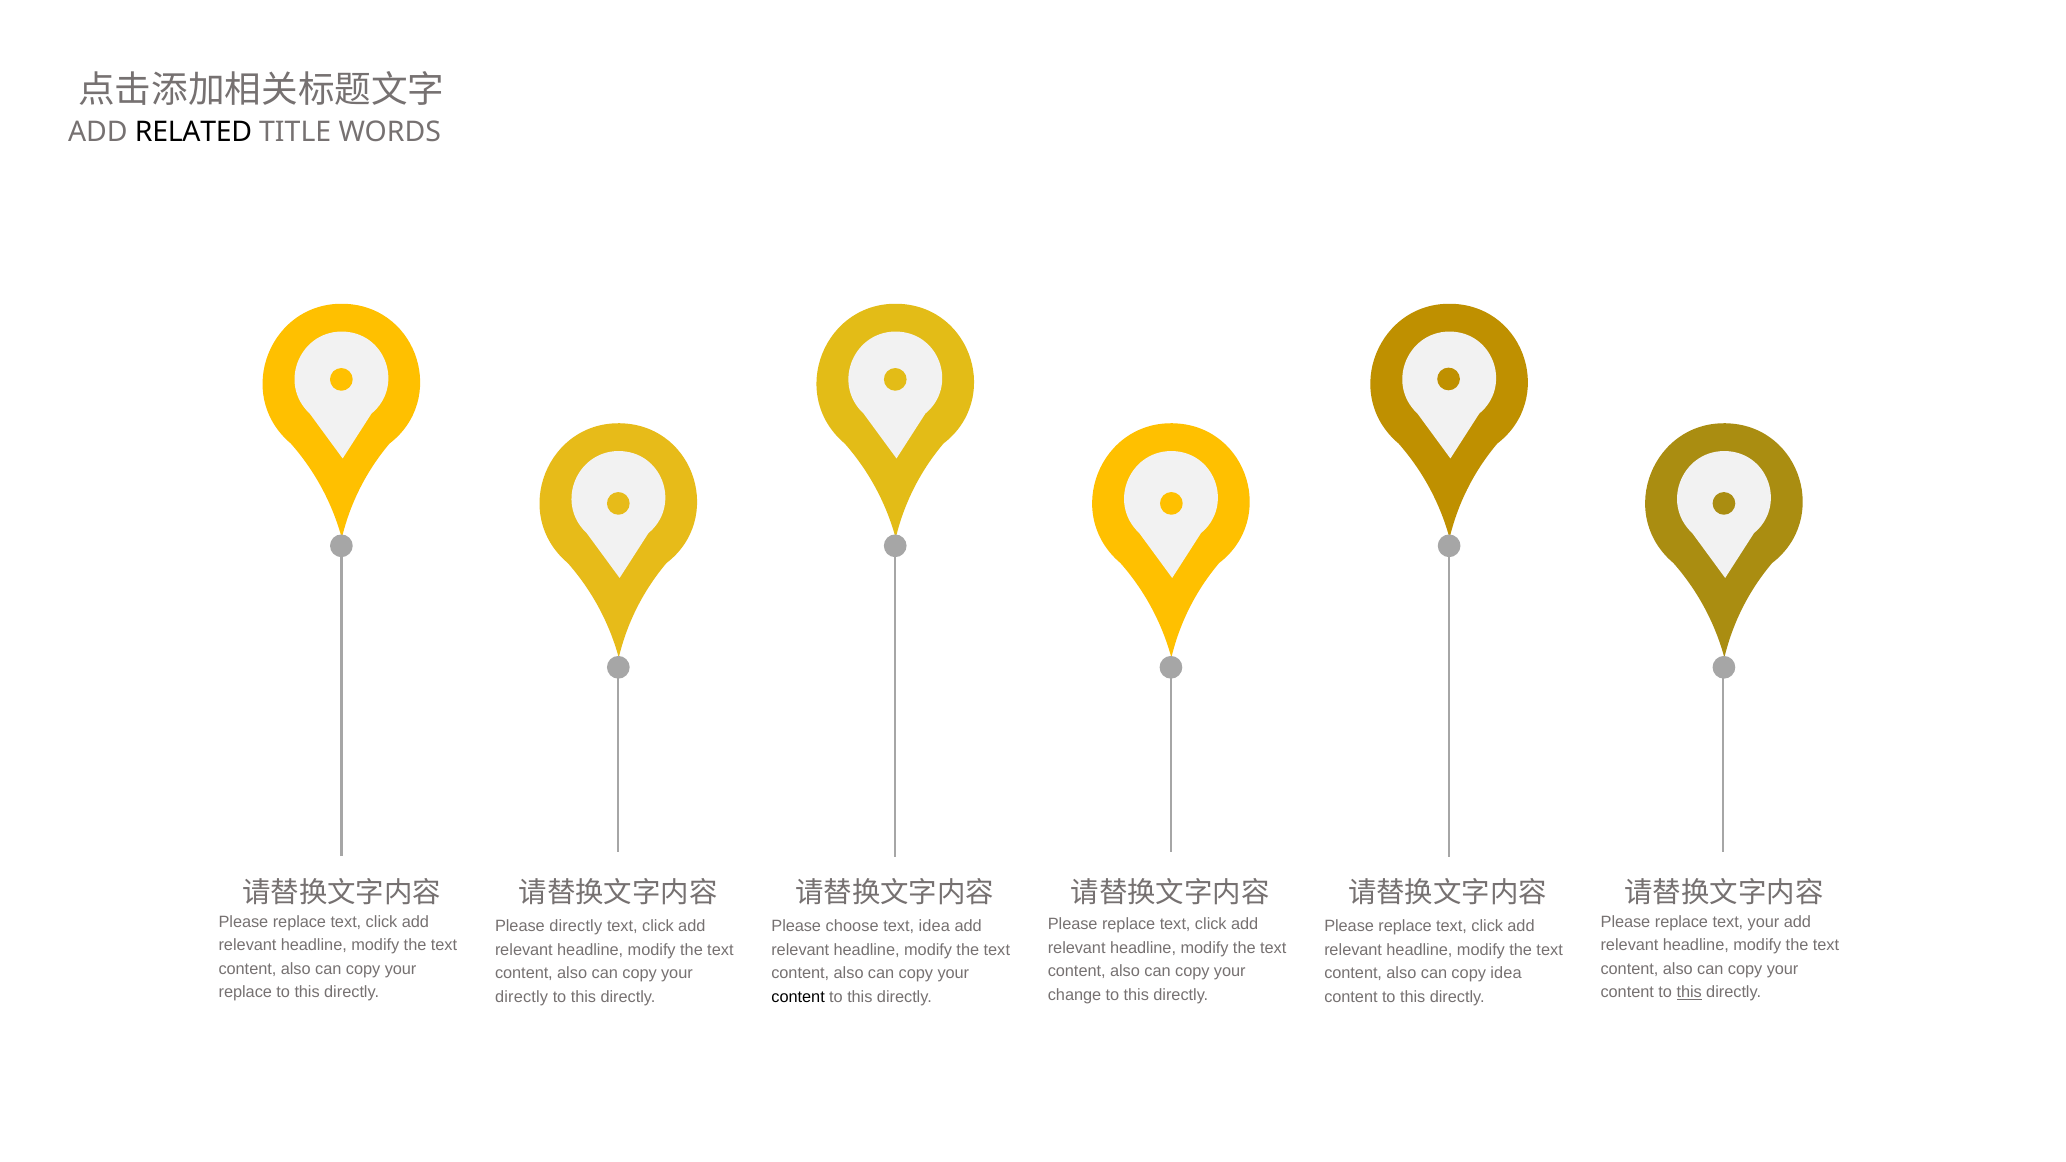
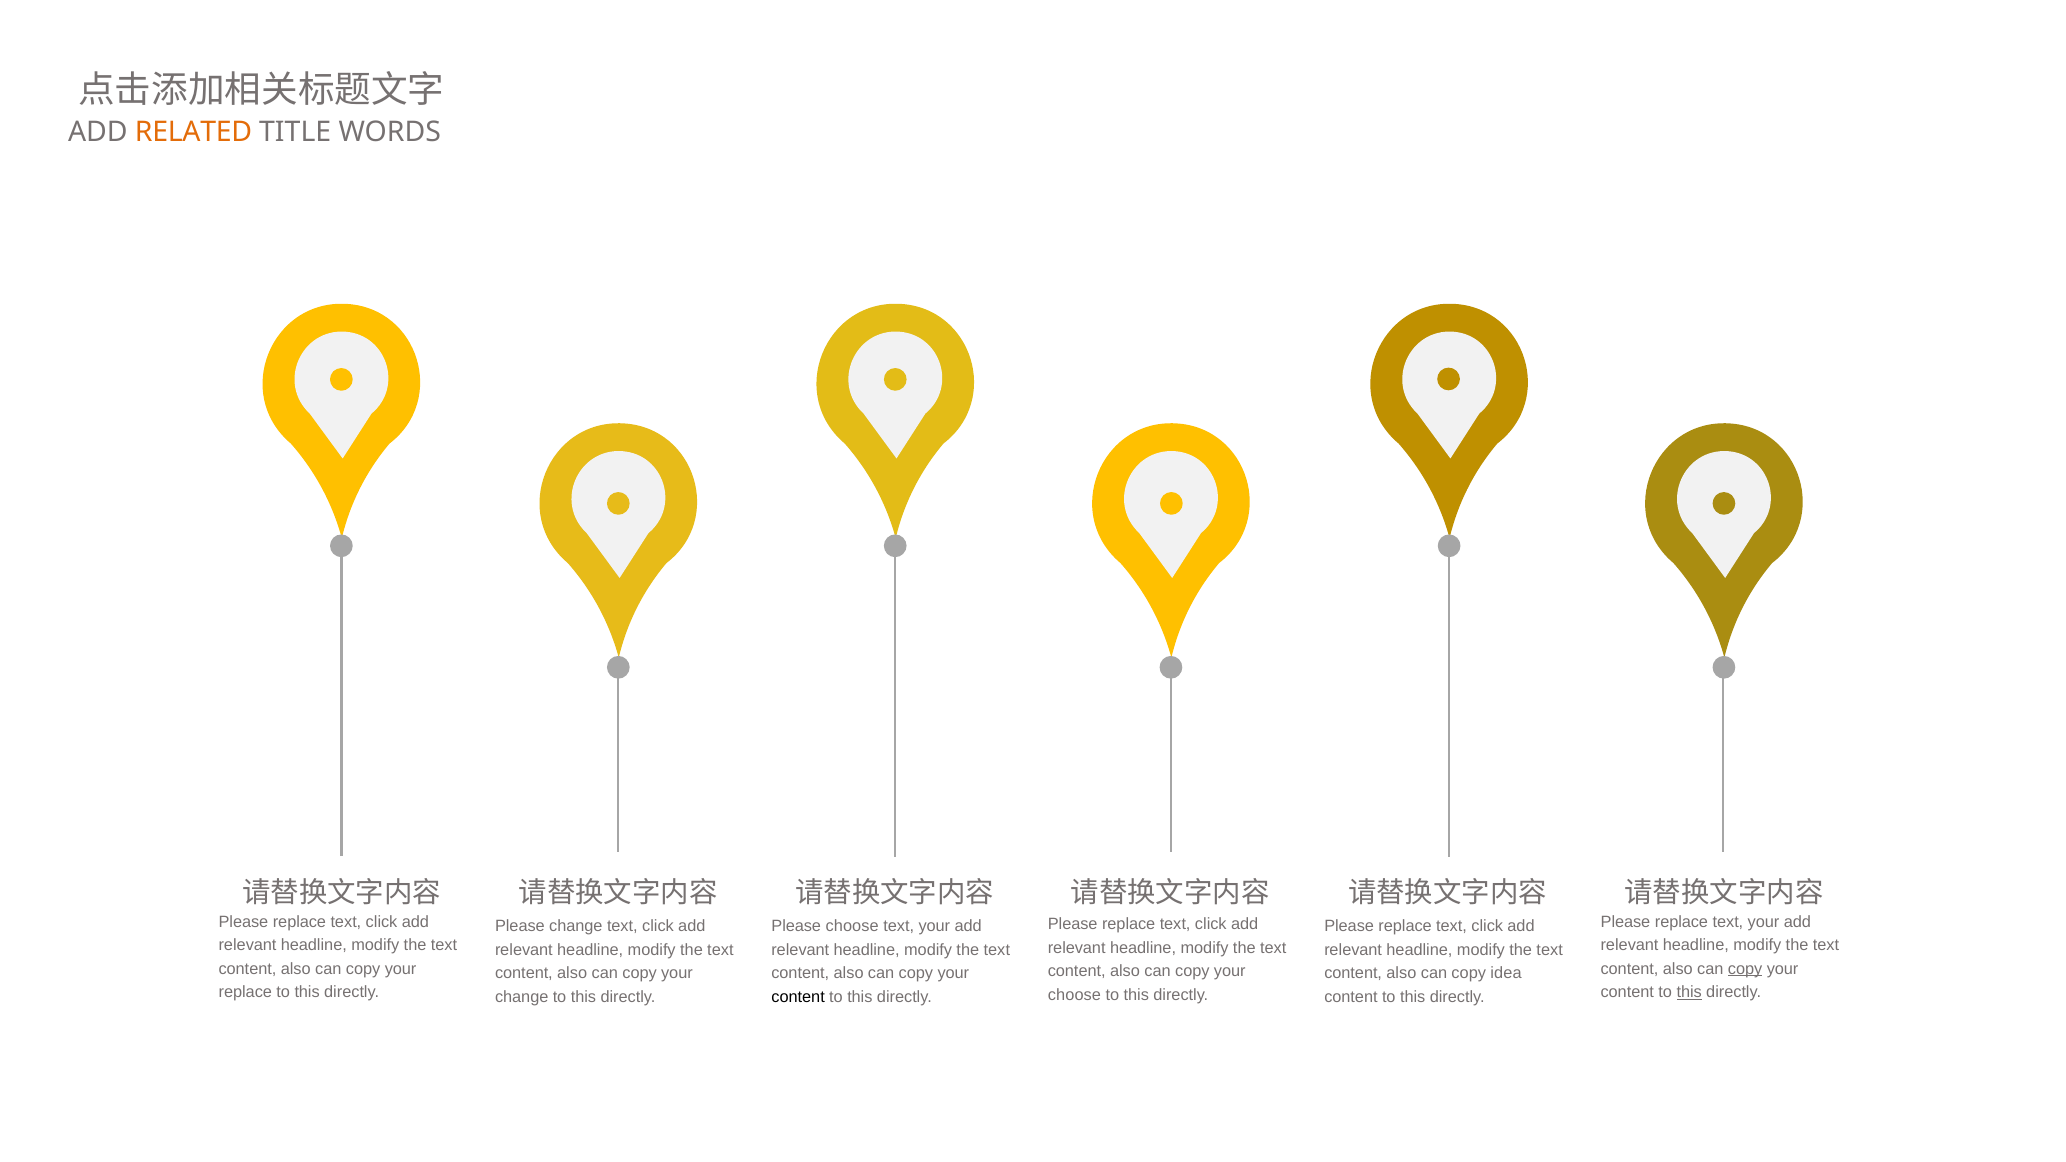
RELATED colour: black -> orange (194, 132)
Please directly: directly -> change (576, 927)
idea: idea -> your (934, 927)
copy underline: none -> present (1745, 969)
change: change -> choose (1074, 995)
directly: directly -> change (522, 997)
